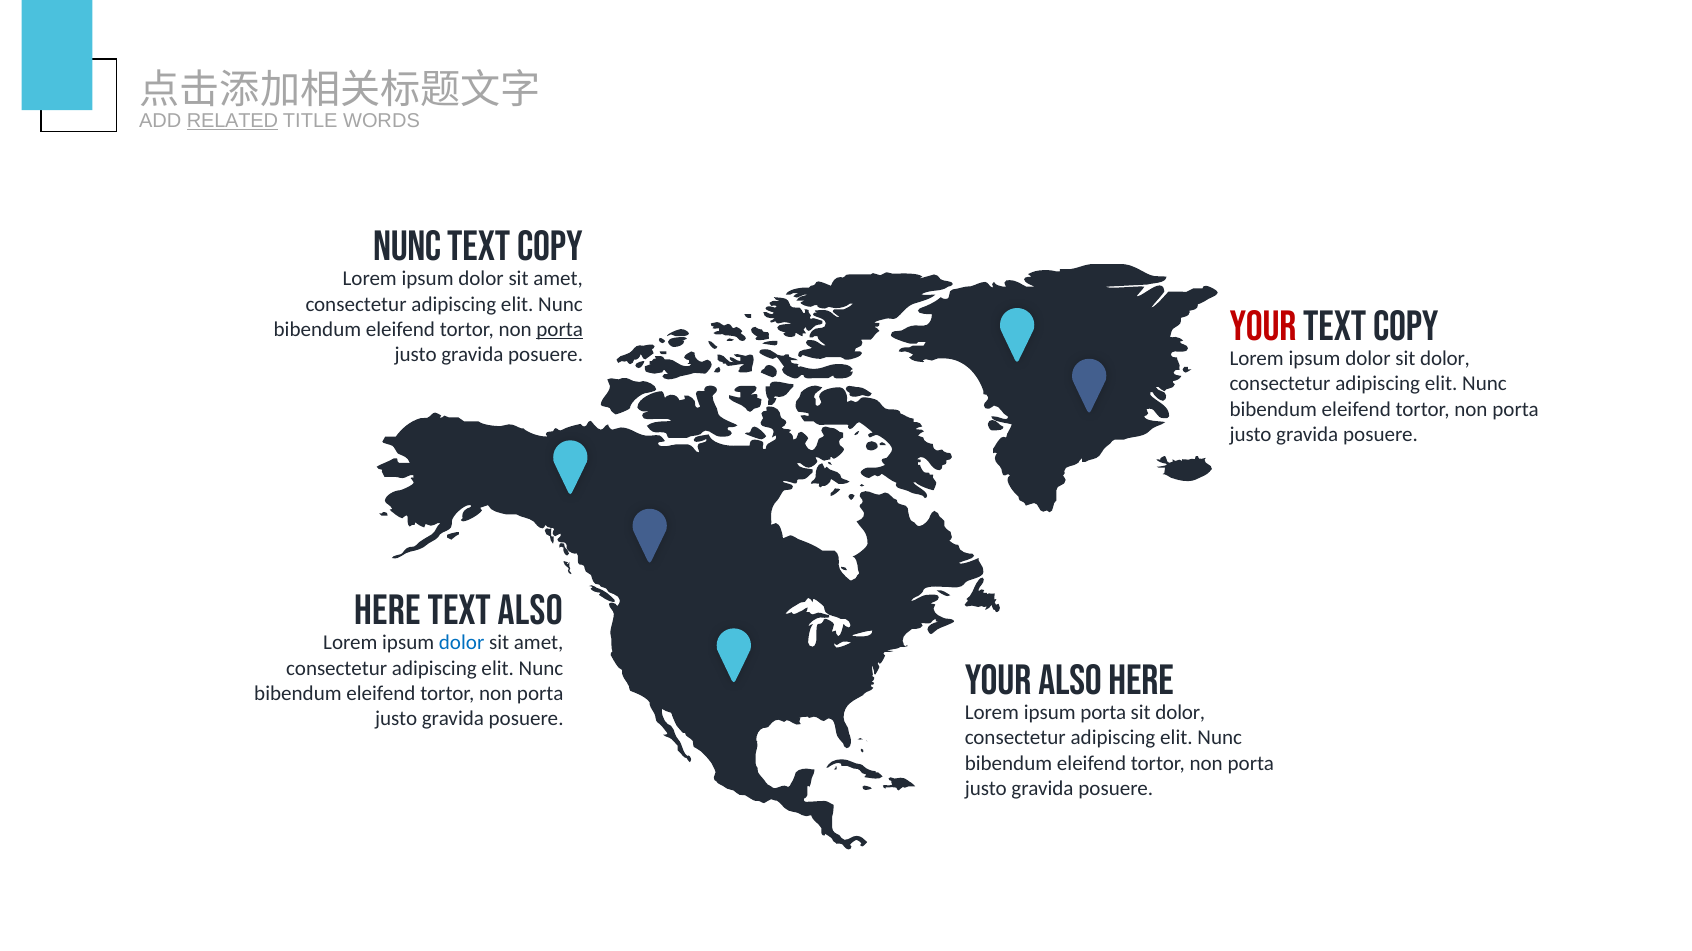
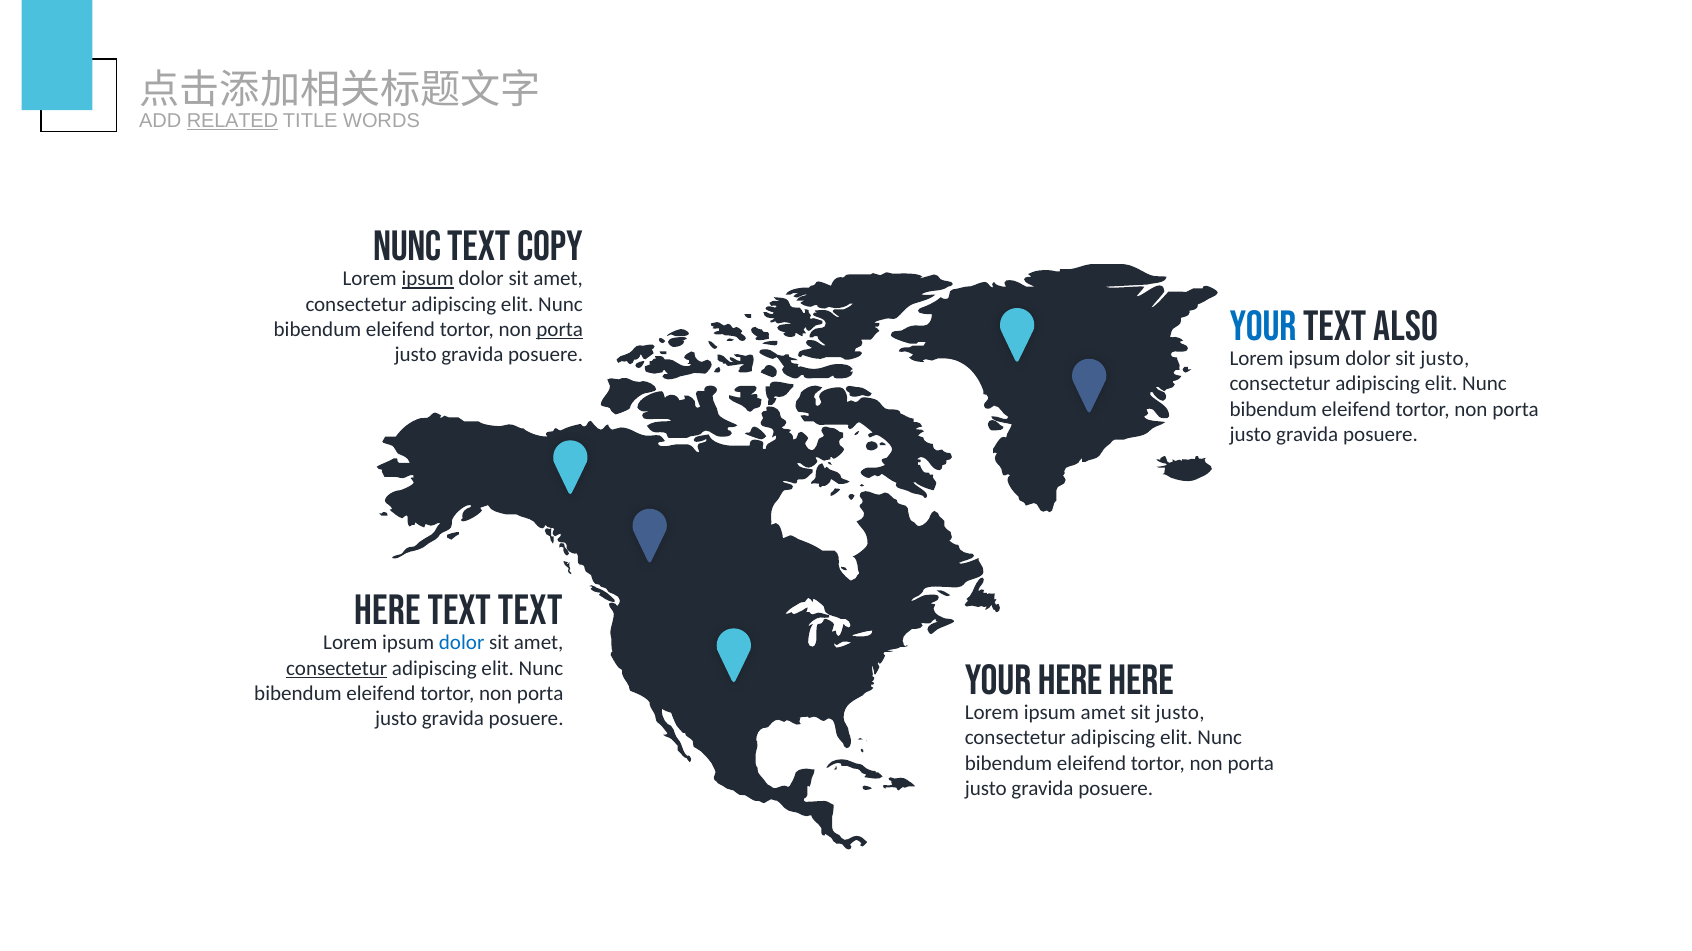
ipsum underline: none -> present (428, 279)
Your colour: red -> blue (1263, 327)
copy: copy -> also (1406, 327)
dolor sit dolor: dolor -> justo (1445, 359)
text also: also -> text (530, 611)
consectetur underline: none -> present (337, 669)
Your also: also -> here (1070, 681)
ipsum porta: porta -> amet (1103, 713)
dolor: dolor -> justo (1180, 713)
